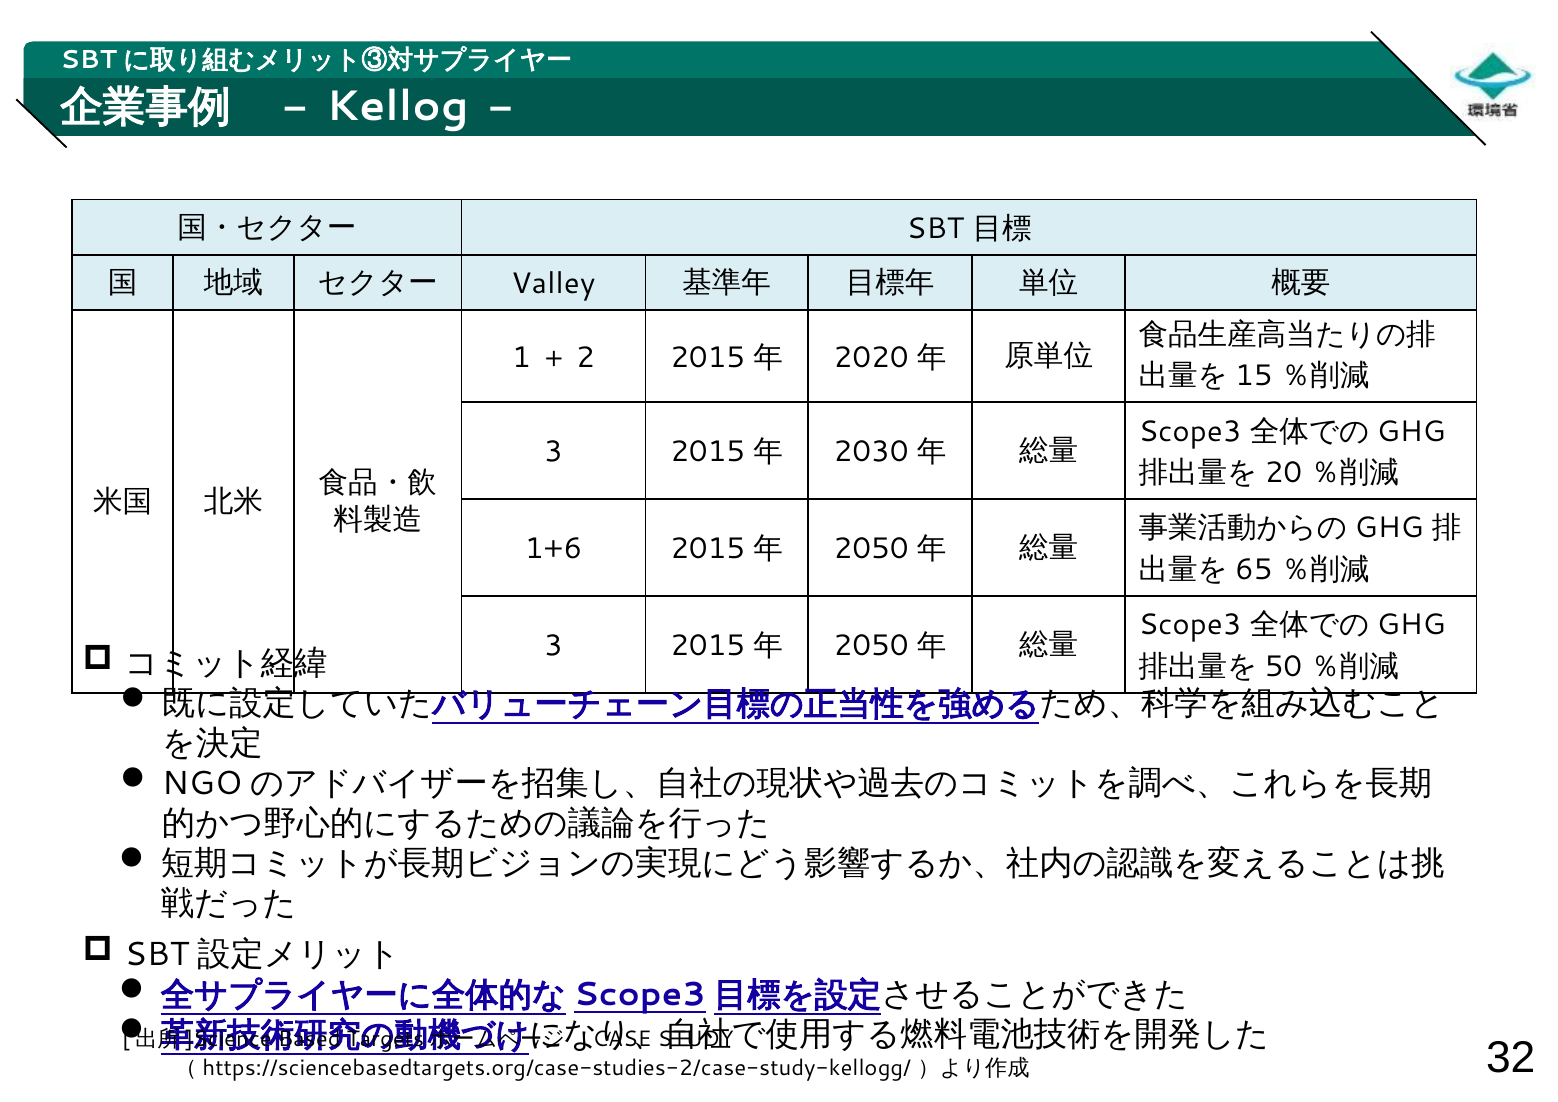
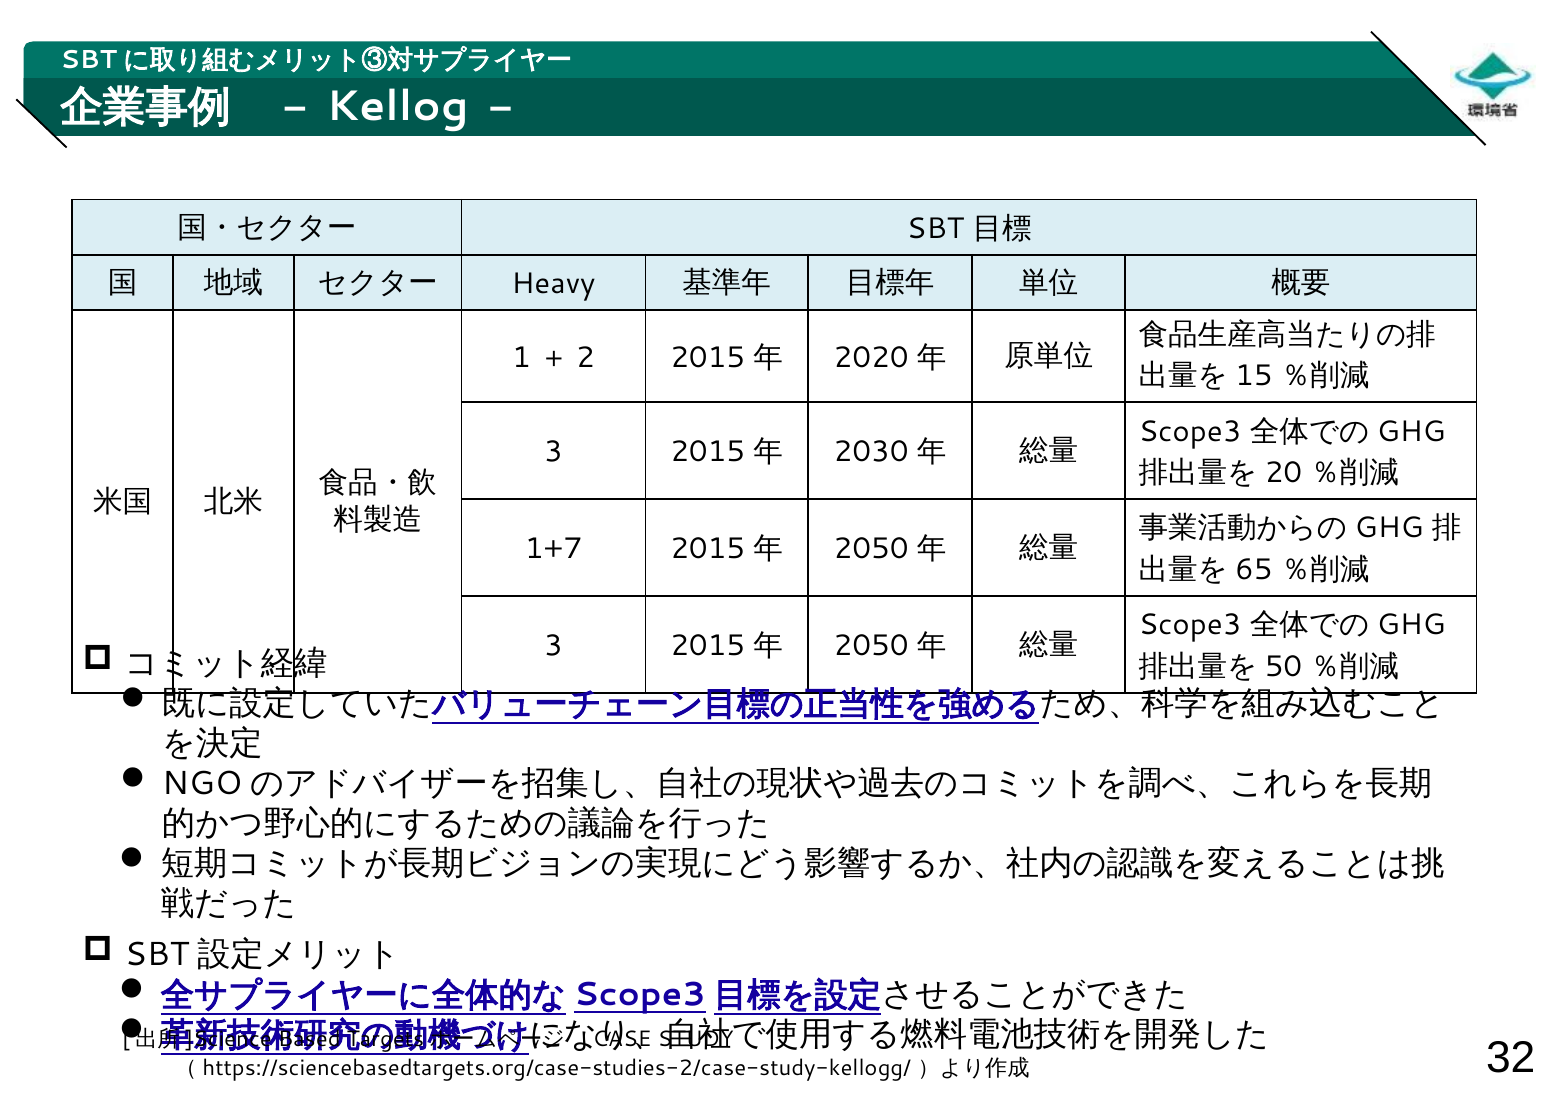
Valley: Valley -> Heavy (553, 284)
1+6: 1+6 -> 1+7 (554, 549)
